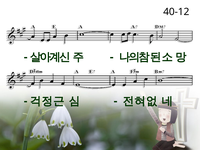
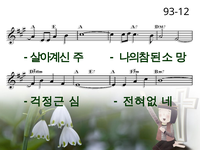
40-12: 40-12 -> 93-12 (176, 12)
